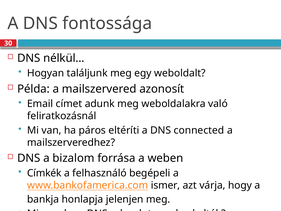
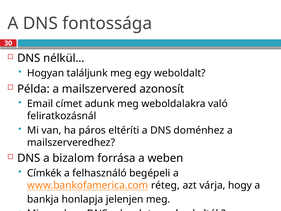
connected: connected -> doménhez (199, 130)
ismer: ismer -> réteg (165, 185)
